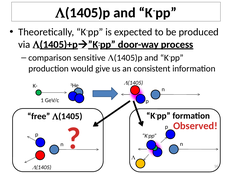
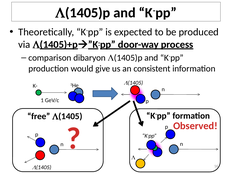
sensitive: sensitive -> dibaryon (90, 58)
